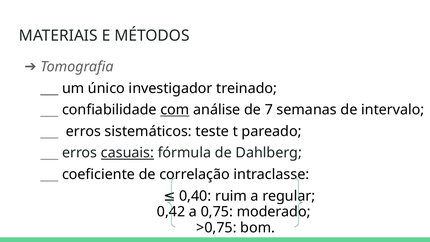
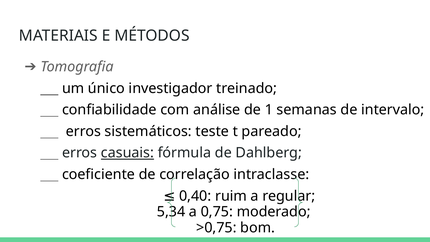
com underline: present -> none (175, 110)
7: 7 -> 1 (269, 110)
0,42: 0,42 -> 5,34 (171, 212)
